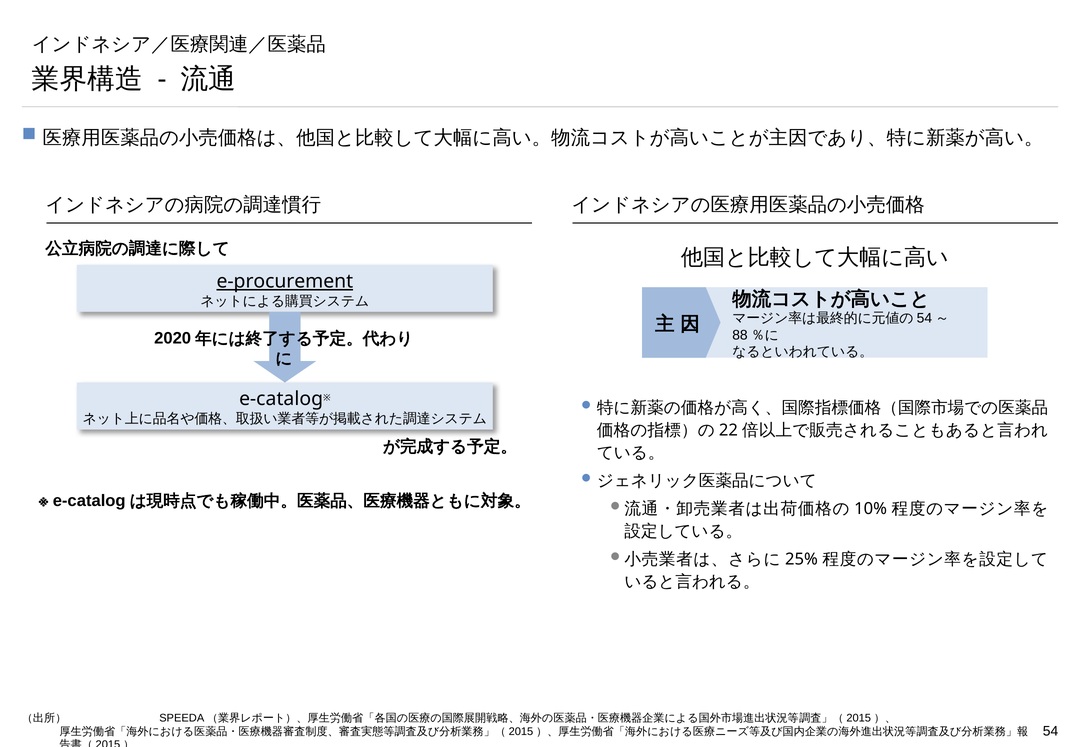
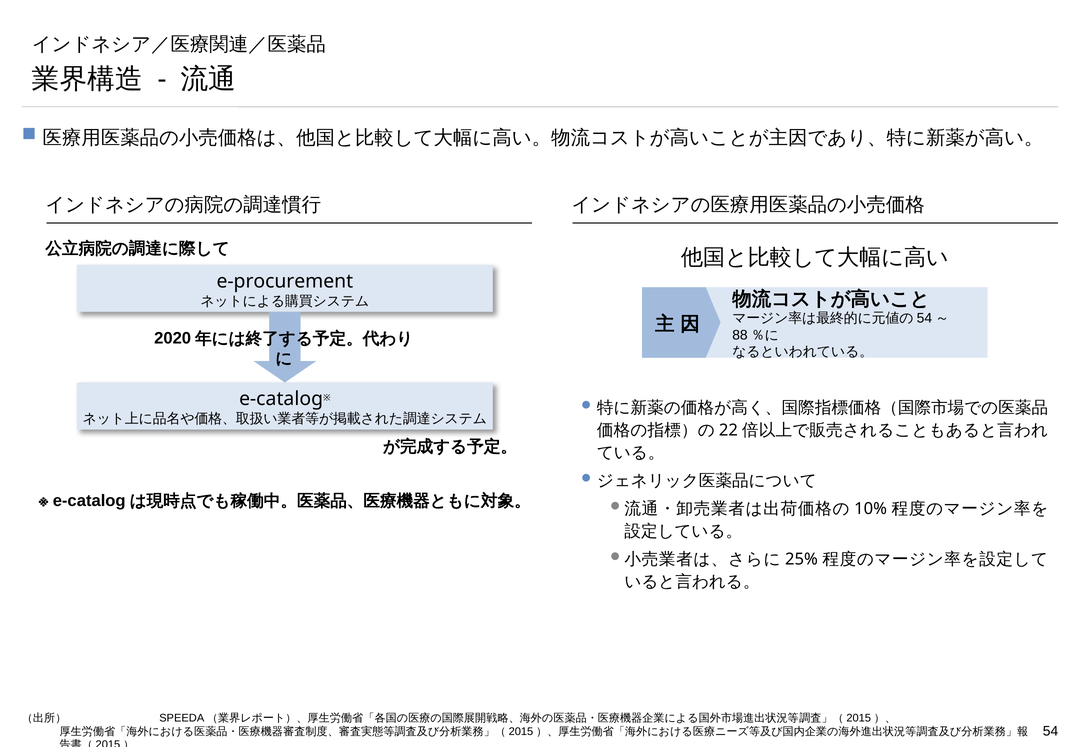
e-procurement underline: present -> none (285, 282)
